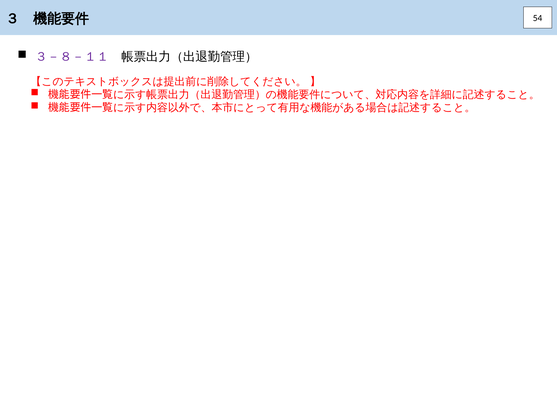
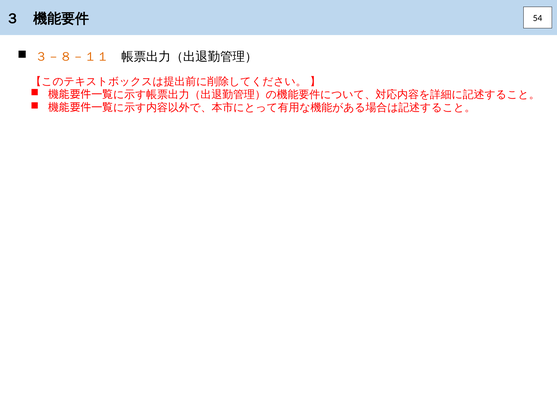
３－８－１１ colour: purple -> orange (72, 57)
